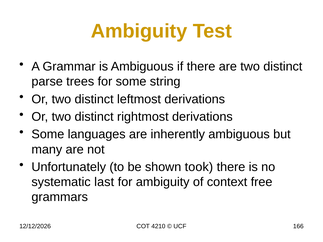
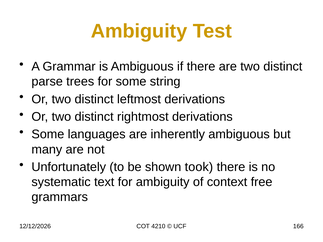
last: last -> text (104, 182)
